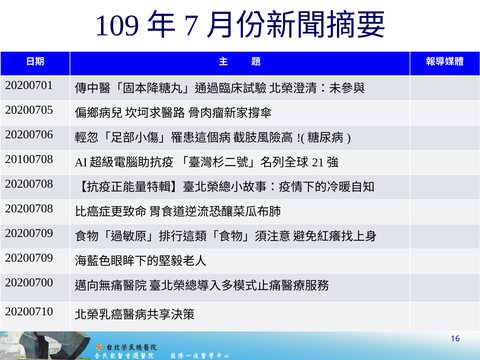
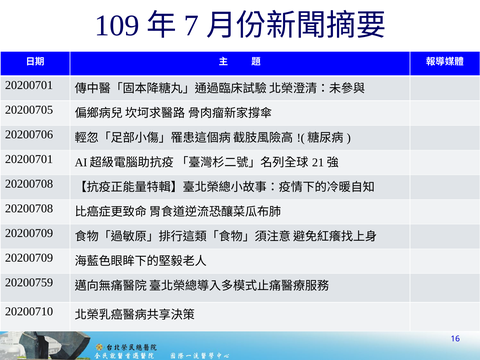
20100708: 20100708 -> 20200701 (29, 159)
20200700: 20200700 -> 20200759 (29, 283)
